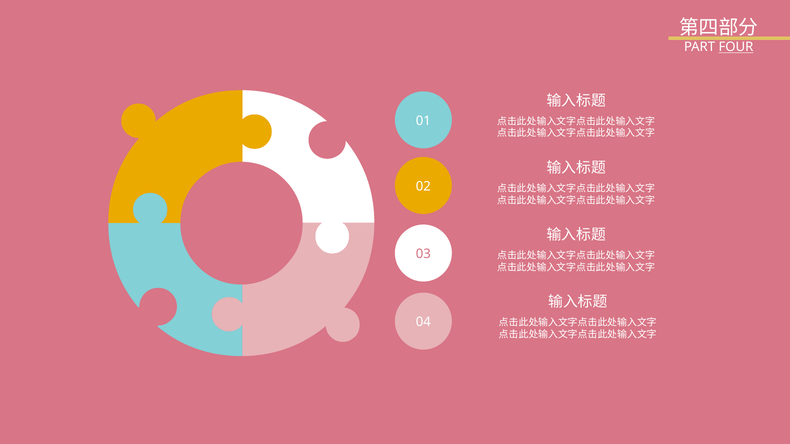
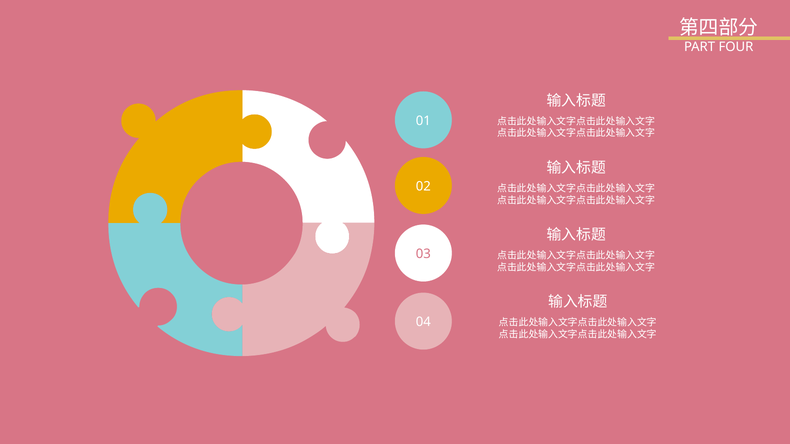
FOUR underline: present -> none (736, 47)
